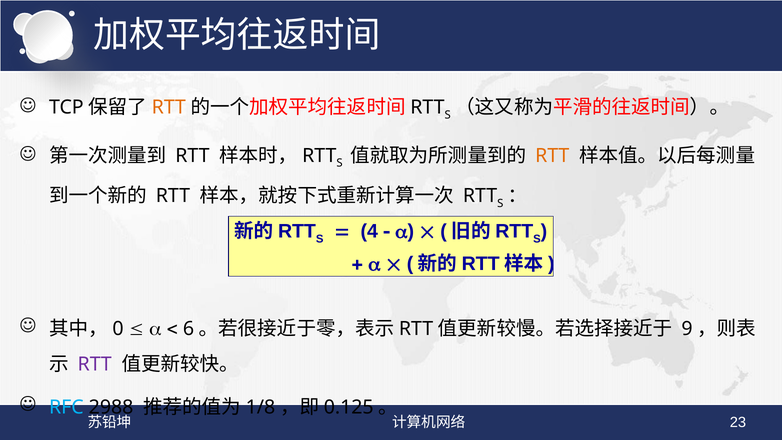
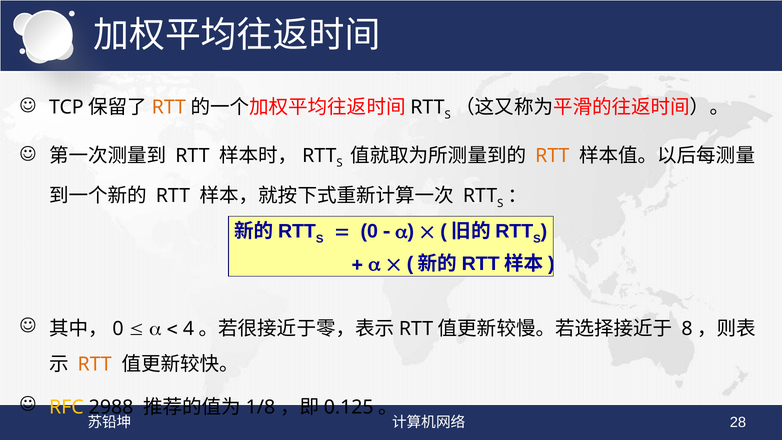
4: 4 -> 0 (369, 231)
6: 6 -> 4 (189, 329)
9: 9 -> 8 (687, 329)
RTT colour: purple -> orange (95, 364)
RFC colour: light blue -> yellow (66, 407)
23: 23 -> 28 (738, 422)
